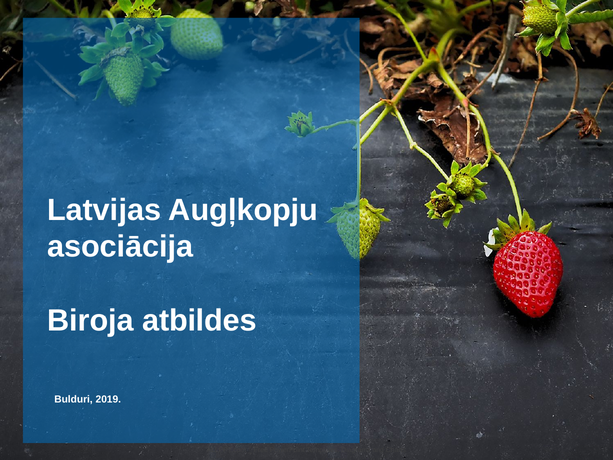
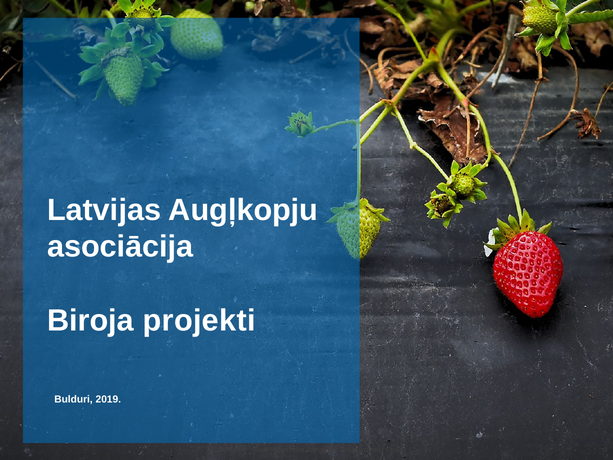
atbildes: atbildes -> projekti (199, 320)
